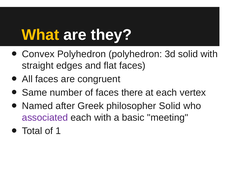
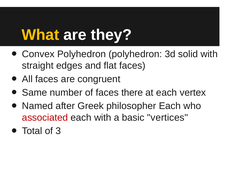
philosopher Solid: Solid -> Each (170, 106)
associated colour: purple -> red (45, 118)
meeting: meeting -> vertices (168, 118)
1: 1 -> 3 (58, 131)
